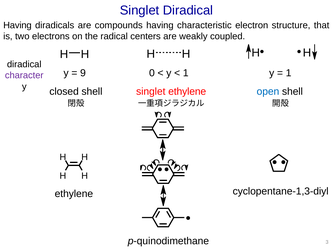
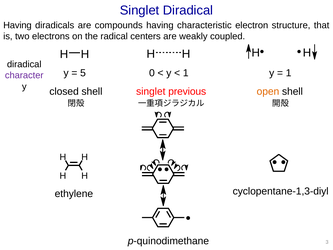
9: 9 -> 5 (83, 73)
singlet ethylene: ethylene -> previous (187, 91)
open colour: blue -> orange (268, 91)
